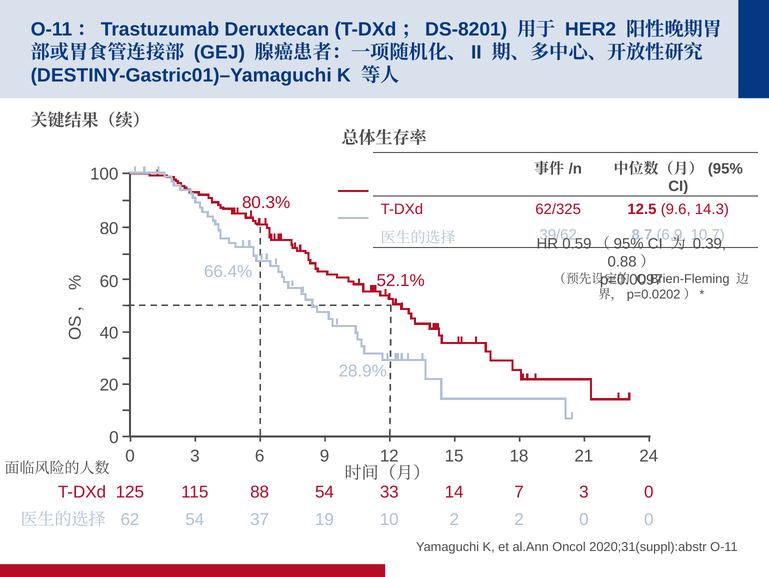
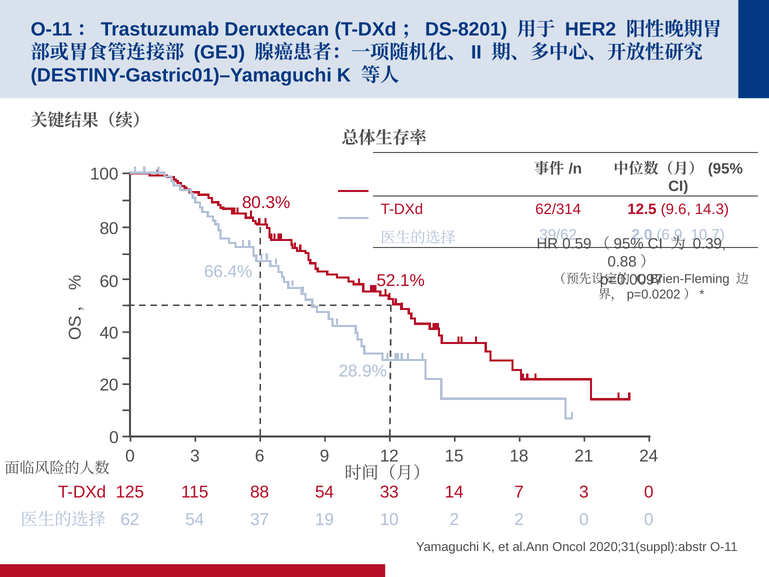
62/325: 62/325 -> 62/314 (558, 209)
8.7: 8.7 -> 2.0 (642, 235)
